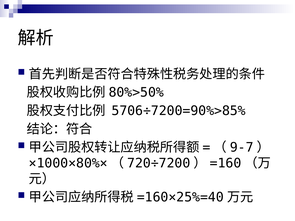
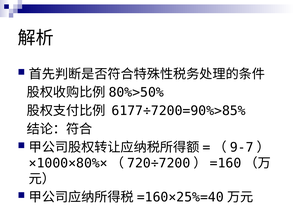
5706÷7200=90%>85%: 5706÷7200=90%>85% -> 6177÷7200=90%>85% (179, 111)
